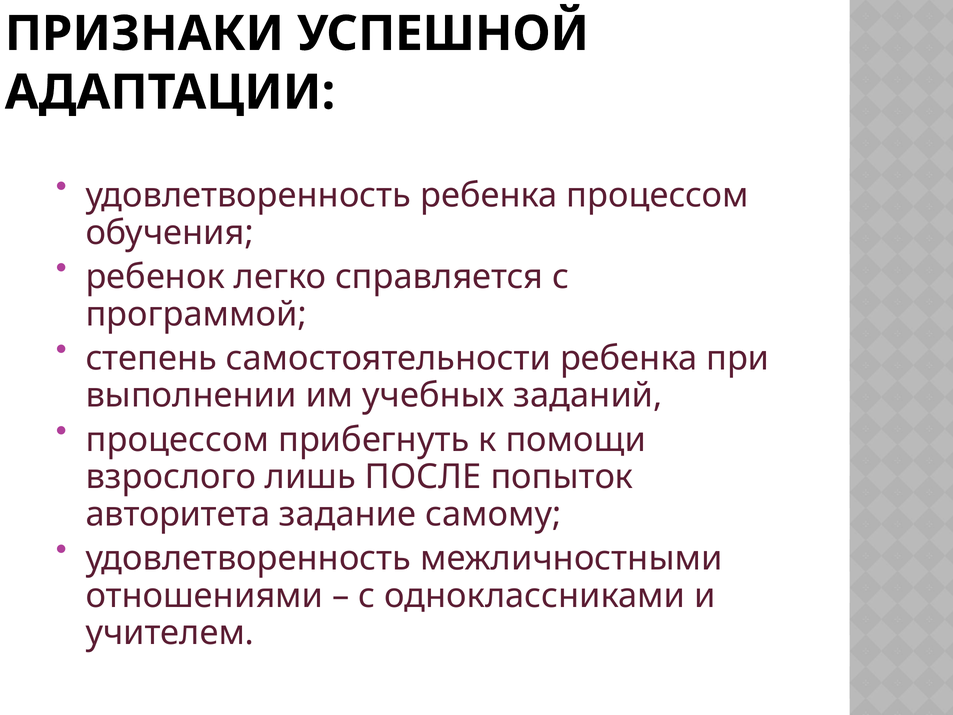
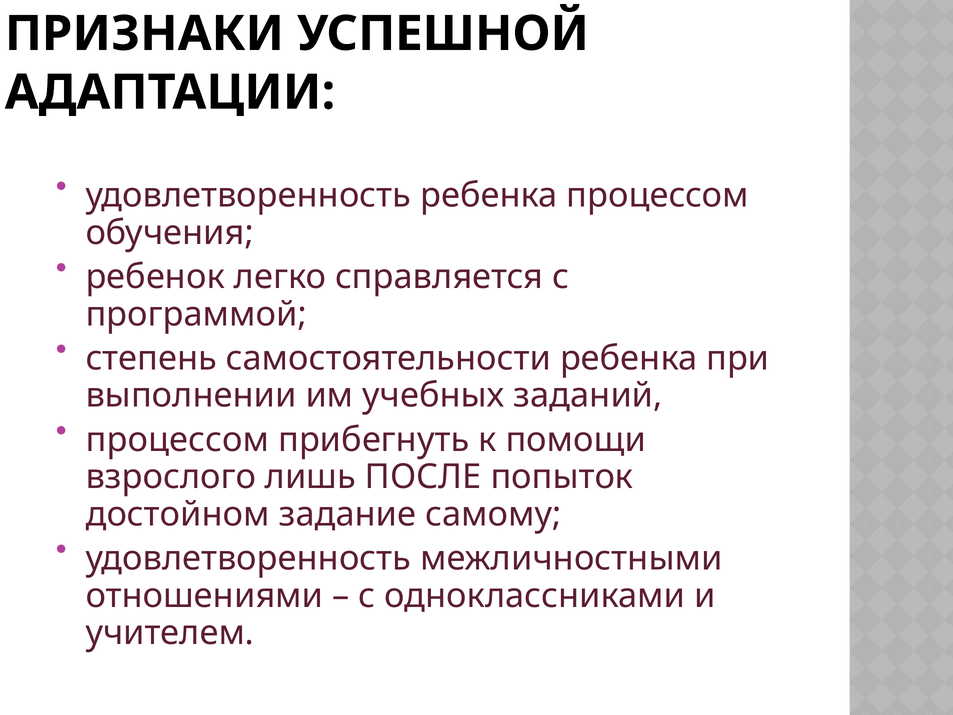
авторитета: авторитета -> достойном (178, 514)
